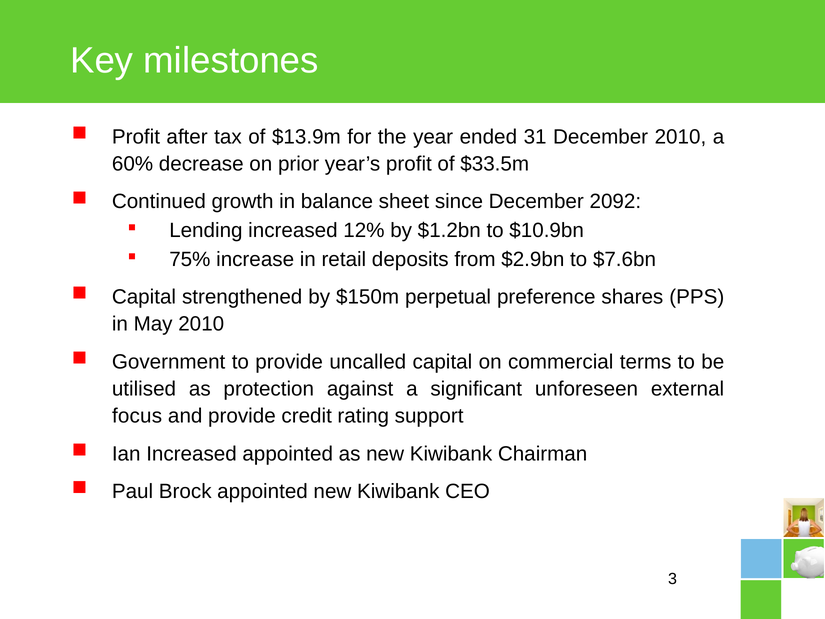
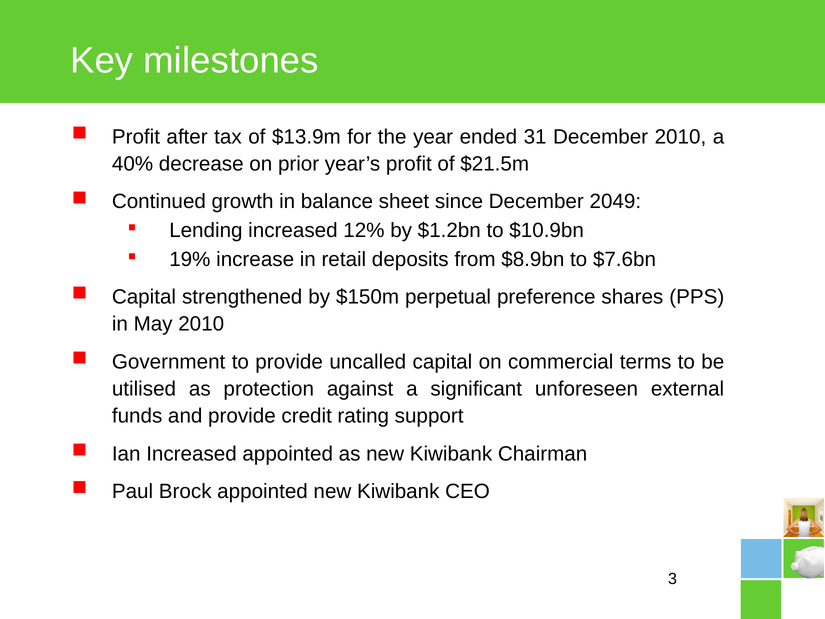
60%: 60% -> 40% (133, 164)
$33.5m: $33.5m -> $21.5m (495, 164)
2092: 2092 -> 2049 (615, 201)
75%: 75% -> 19% (190, 259)
$2.9bn: $2.9bn -> $8.9bn (533, 259)
focus: focus -> funds (137, 416)
